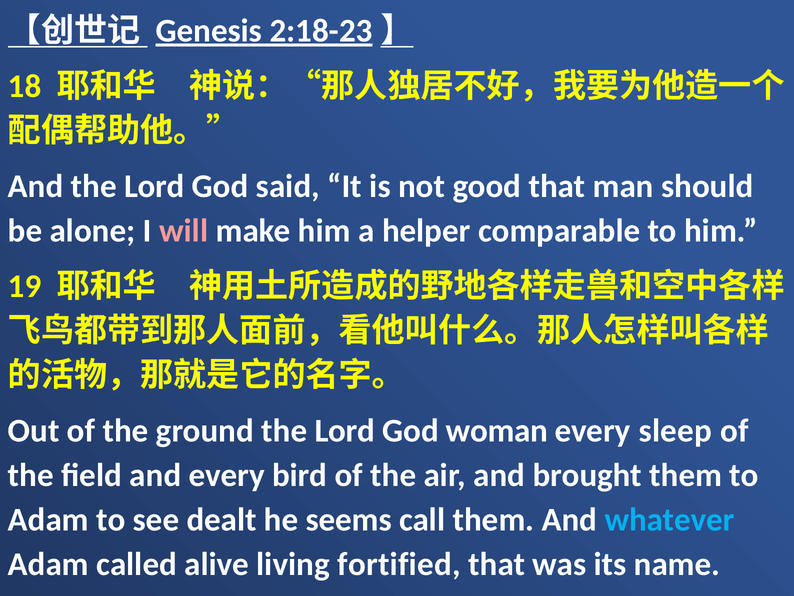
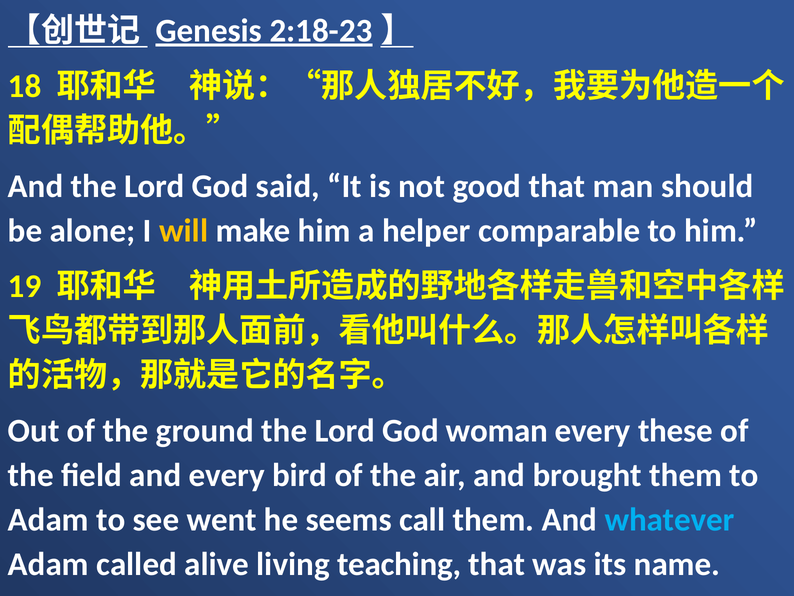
will colour: pink -> yellow (184, 231)
sleep: sleep -> these (676, 431)
dealt: dealt -> went (222, 520)
fortified: fortified -> teaching (399, 564)
